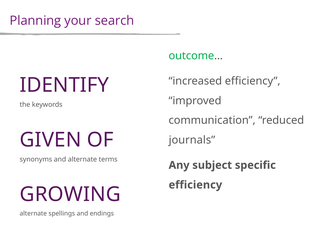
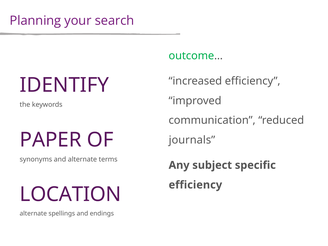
GIVEN: GIVEN -> PAPER (51, 140)
GROWING: GROWING -> LOCATION (70, 194)
